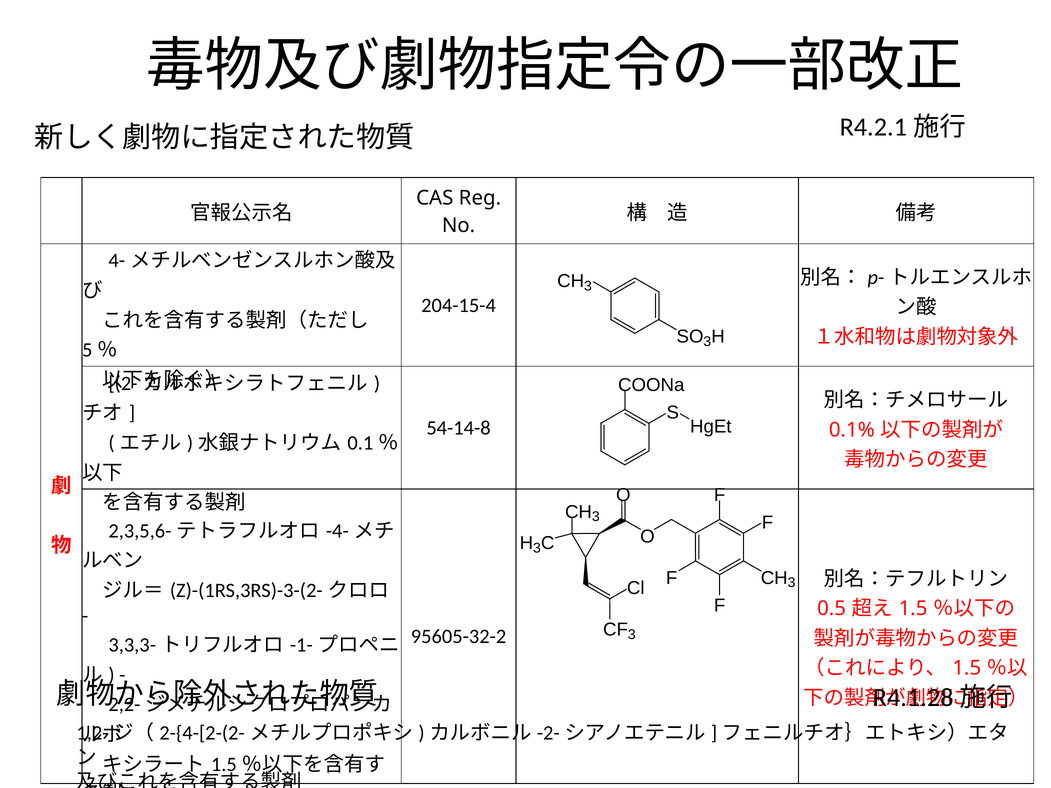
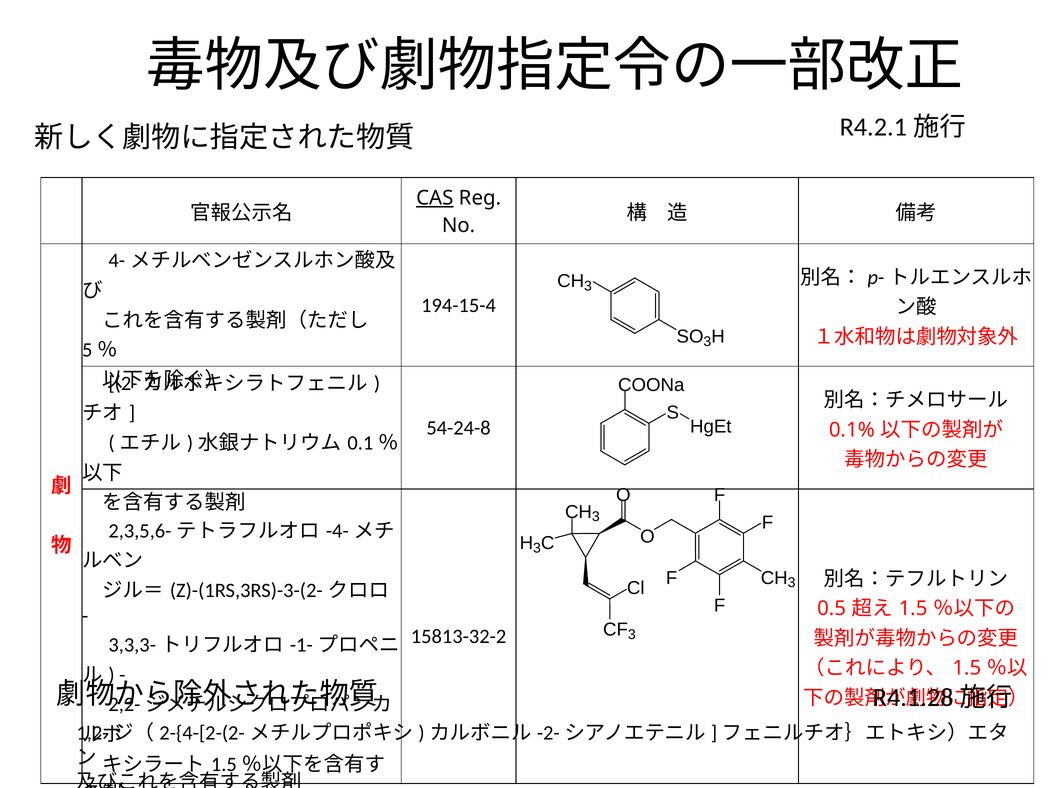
CAS underline: none -> present (435, 198)
204-15-4: 204-15-4 -> 194-15-4 (459, 305)
54-14-8: 54-14-8 -> 54-24-8 (459, 428)
95605-32-2: 95605-32-2 -> 15813-32-2 (459, 637)
